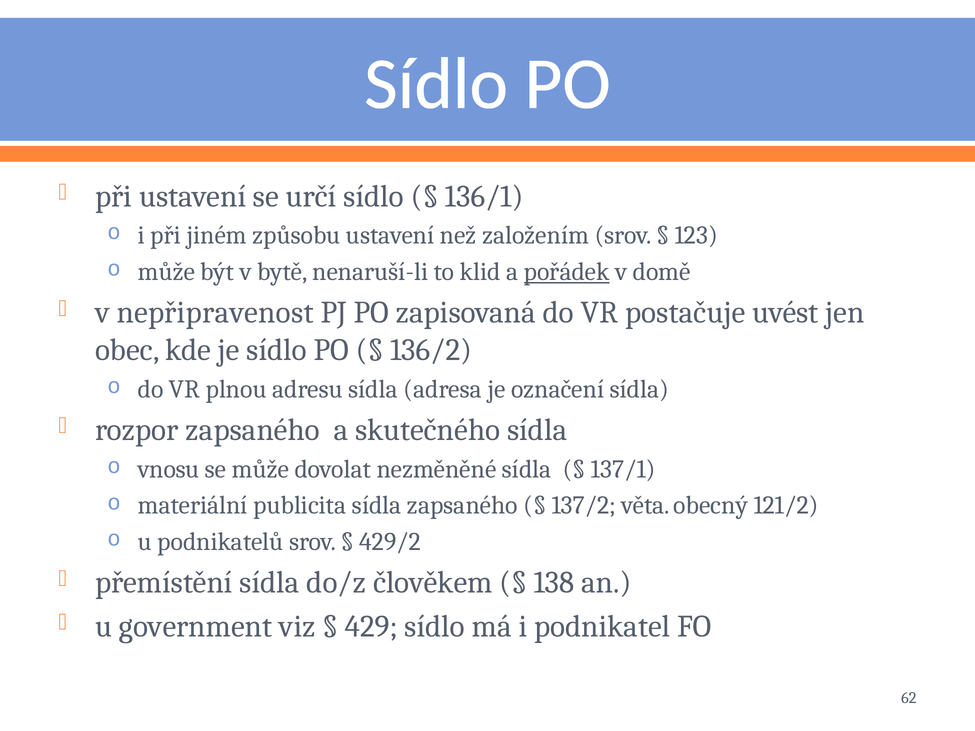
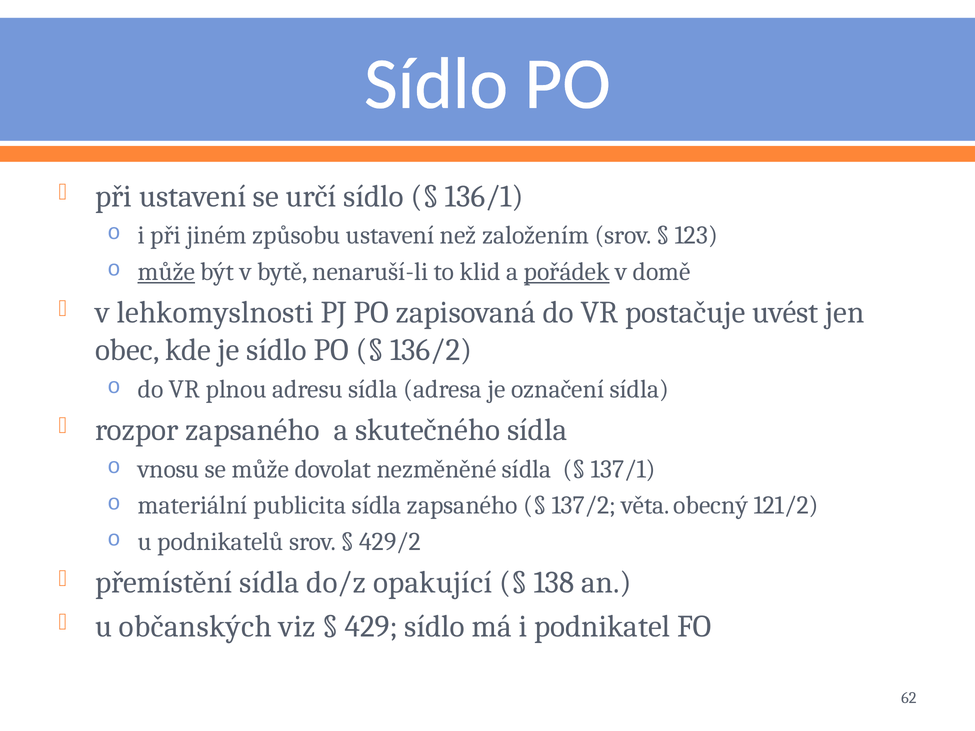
může underline: none -> present (166, 272)
nepřipravenost: nepřipravenost -> lehkomyslnosti (215, 313)
člověkem: člověkem -> opakující (433, 583)
government: government -> občanských (195, 627)
